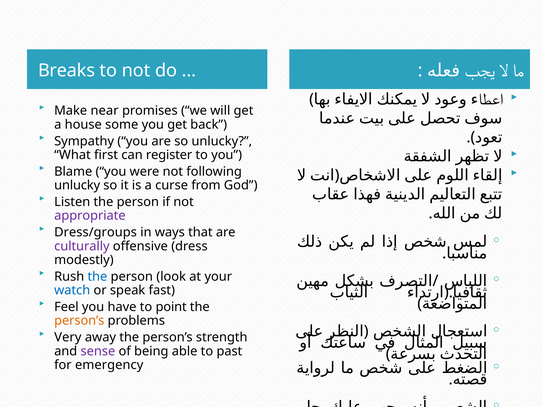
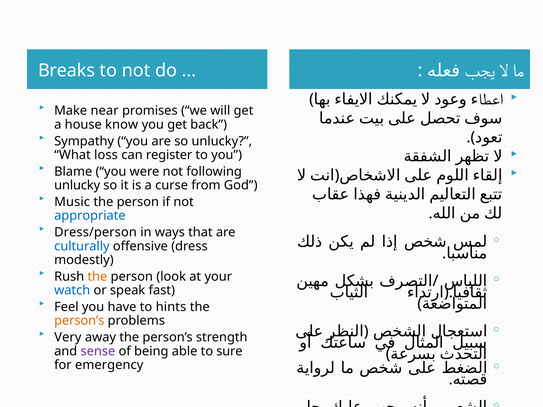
some: some -> know (122, 125)
first: first -> loss (106, 155)
Listen: Listen -> Music (72, 202)
appropriate colour: purple -> blue (90, 216)
Dress/groups: Dress/groups -> Dress/person (96, 232)
culturally colour: purple -> blue (82, 246)
the colour: blue -> orange (97, 277)
point: point -> hints (171, 307)
past: past -> sure (229, 351)
